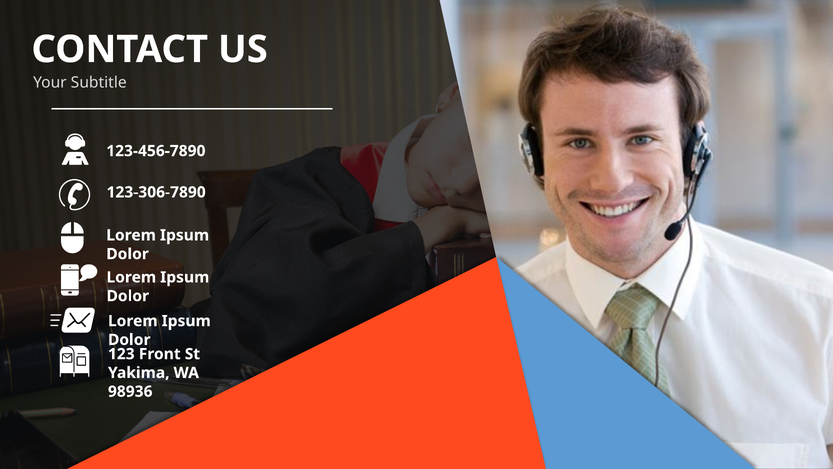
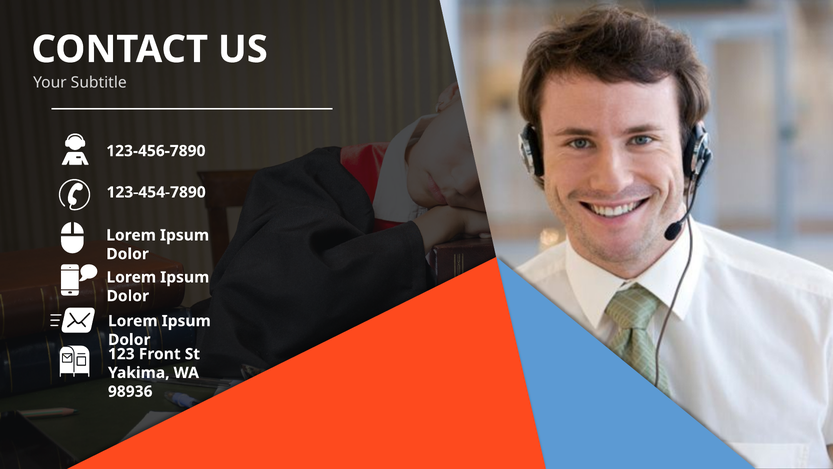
123-306-7890: 123-306-7890 -> 123-454-7890 (156, 192)
